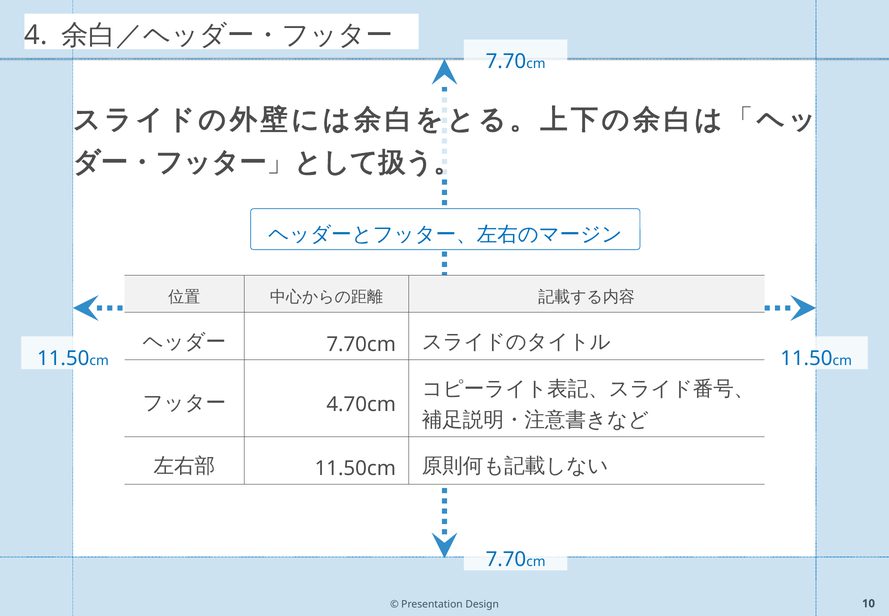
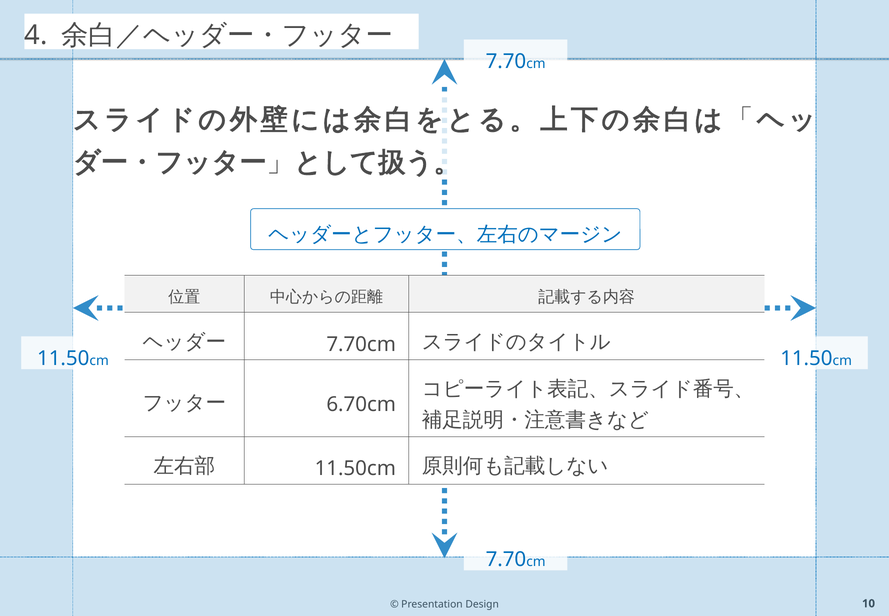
4.70cm: 4.70cm -> 6.70cm (361, 404)
